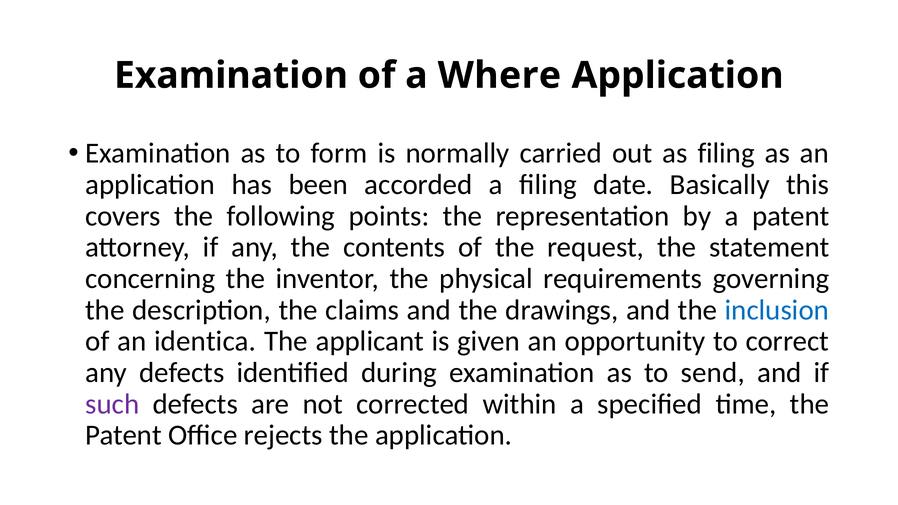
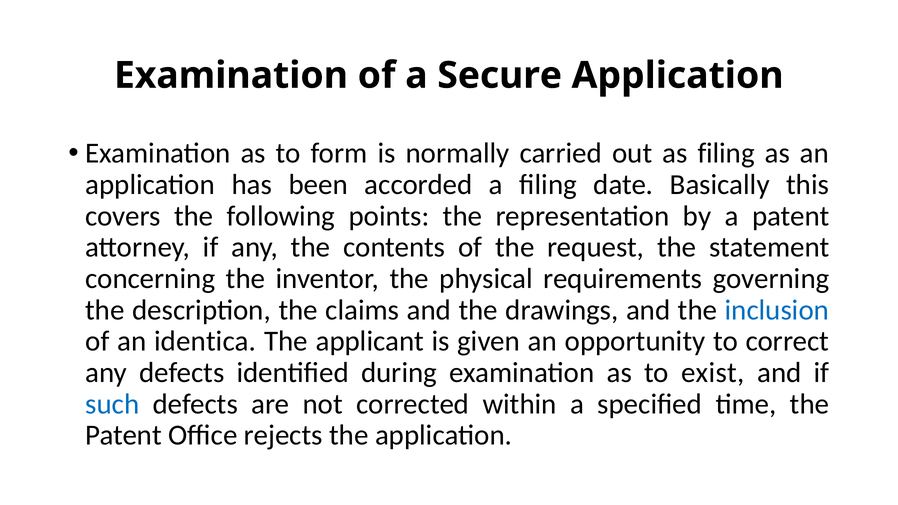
Where: Where -> Secure (500, 75)
send: send -> exist (713, 373)
such colour: purple -> blue (112, 404)
